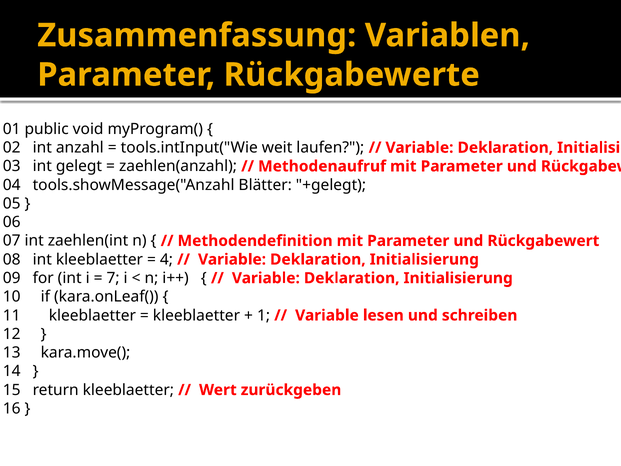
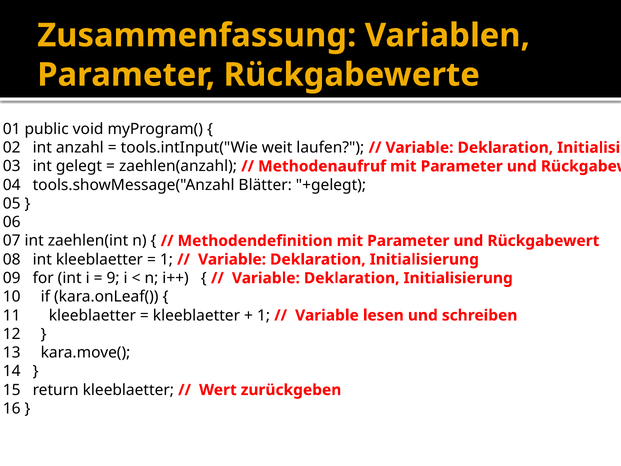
4: 4 -> 1 (166, 259)
7: 7 -> 9 (113, 278)
